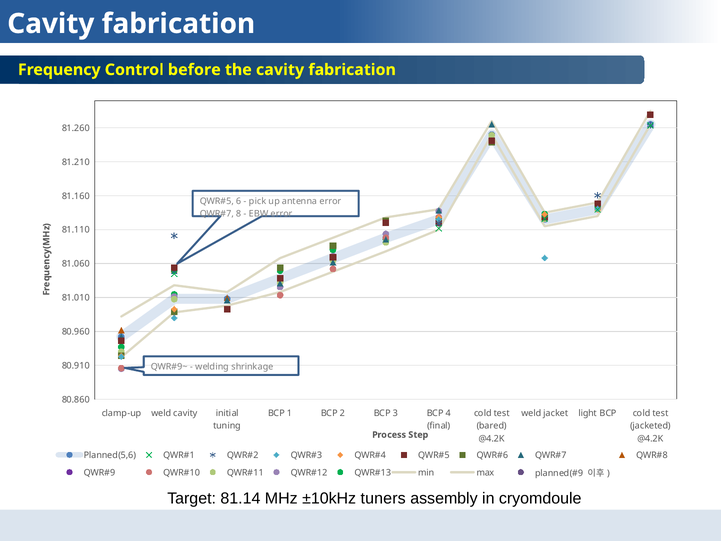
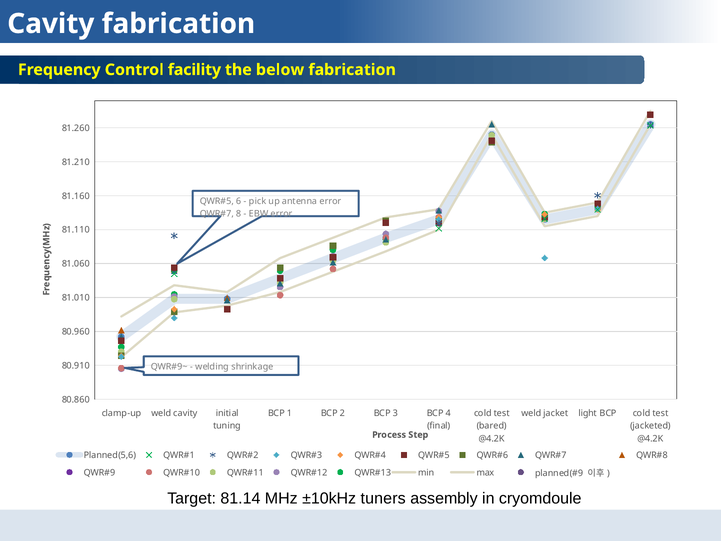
before: before -> facility (194, 70)
the cavity: cavity -> below (280, 70)
